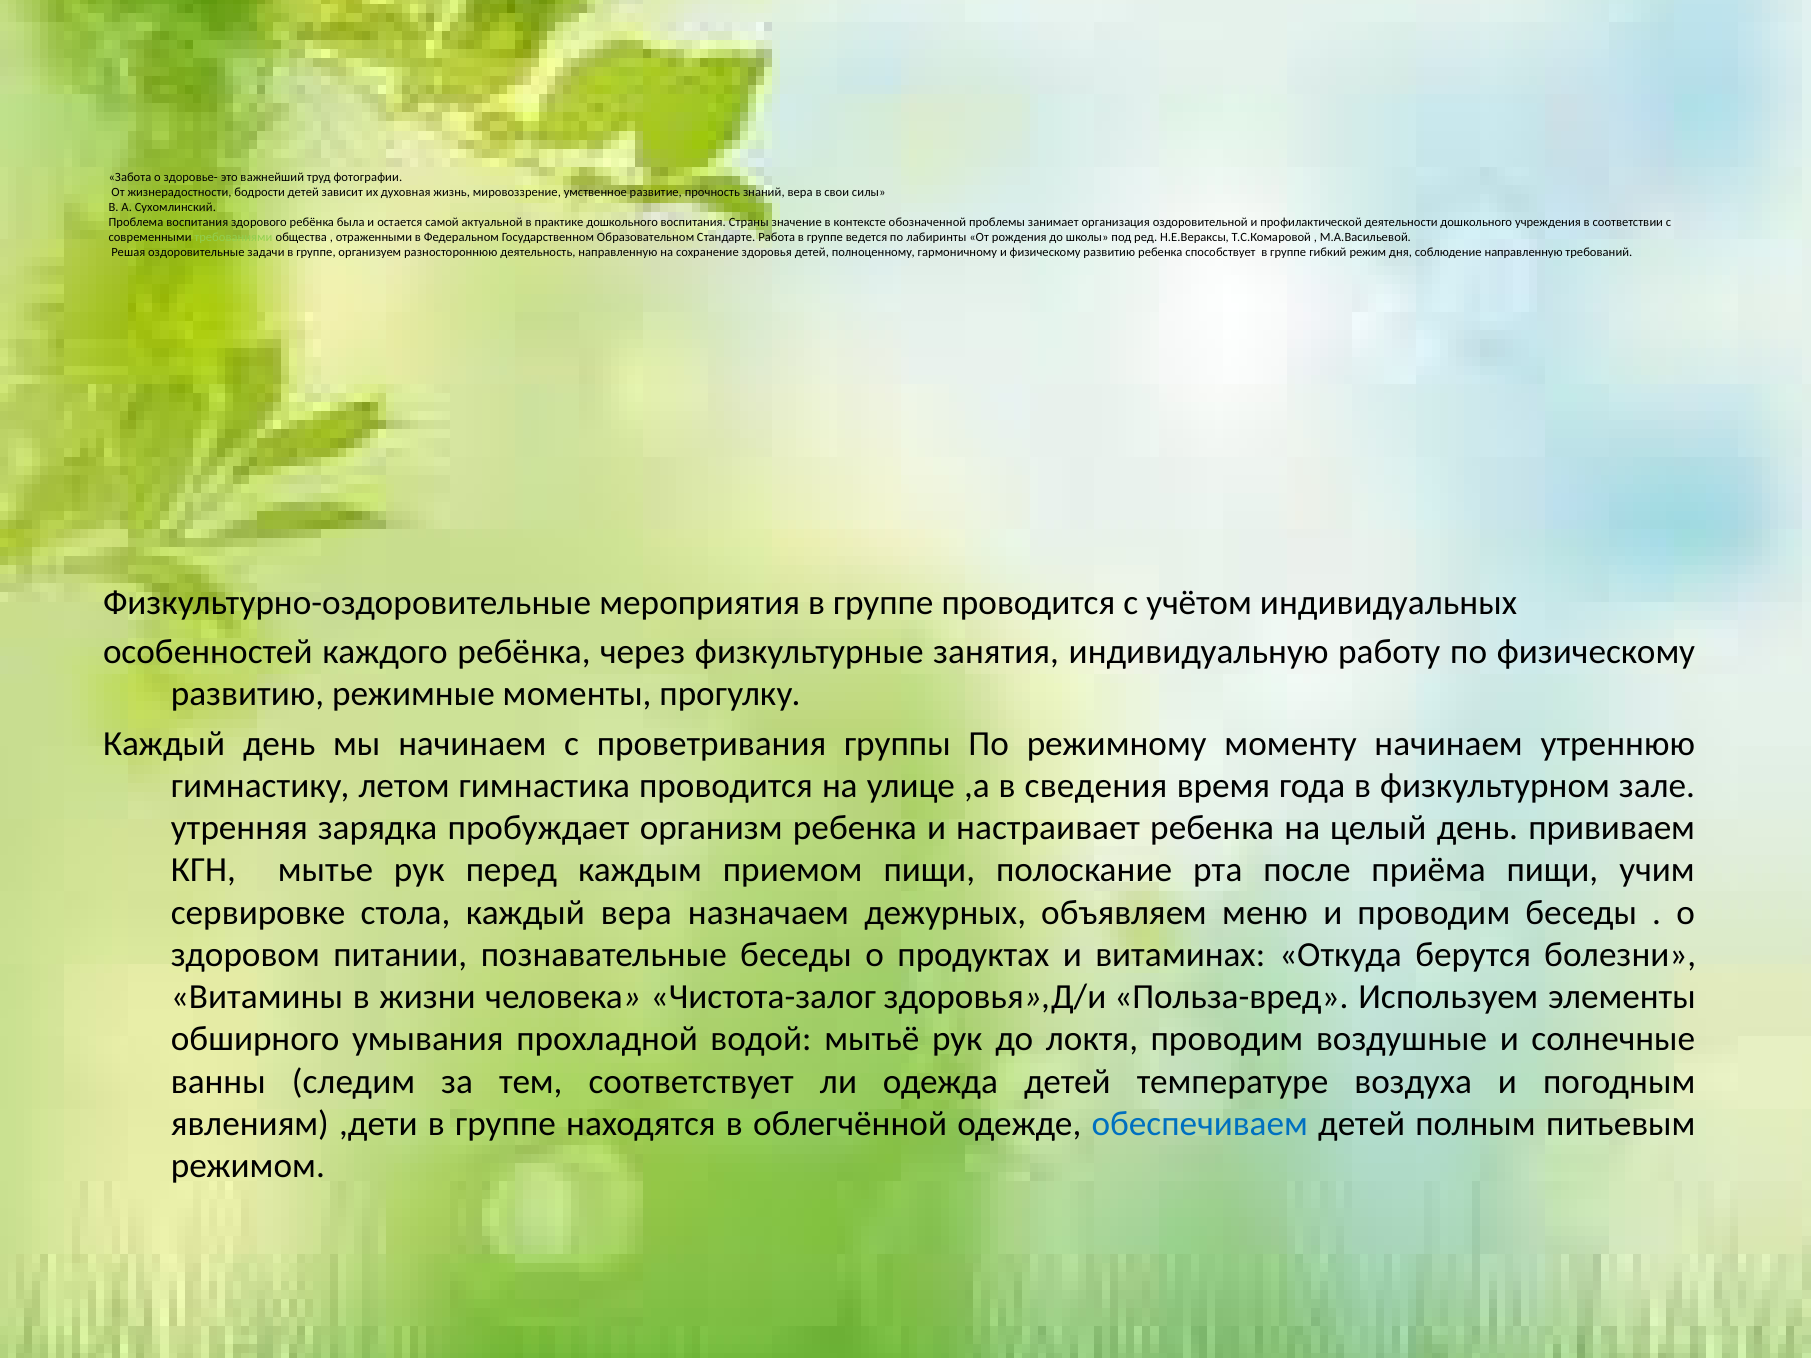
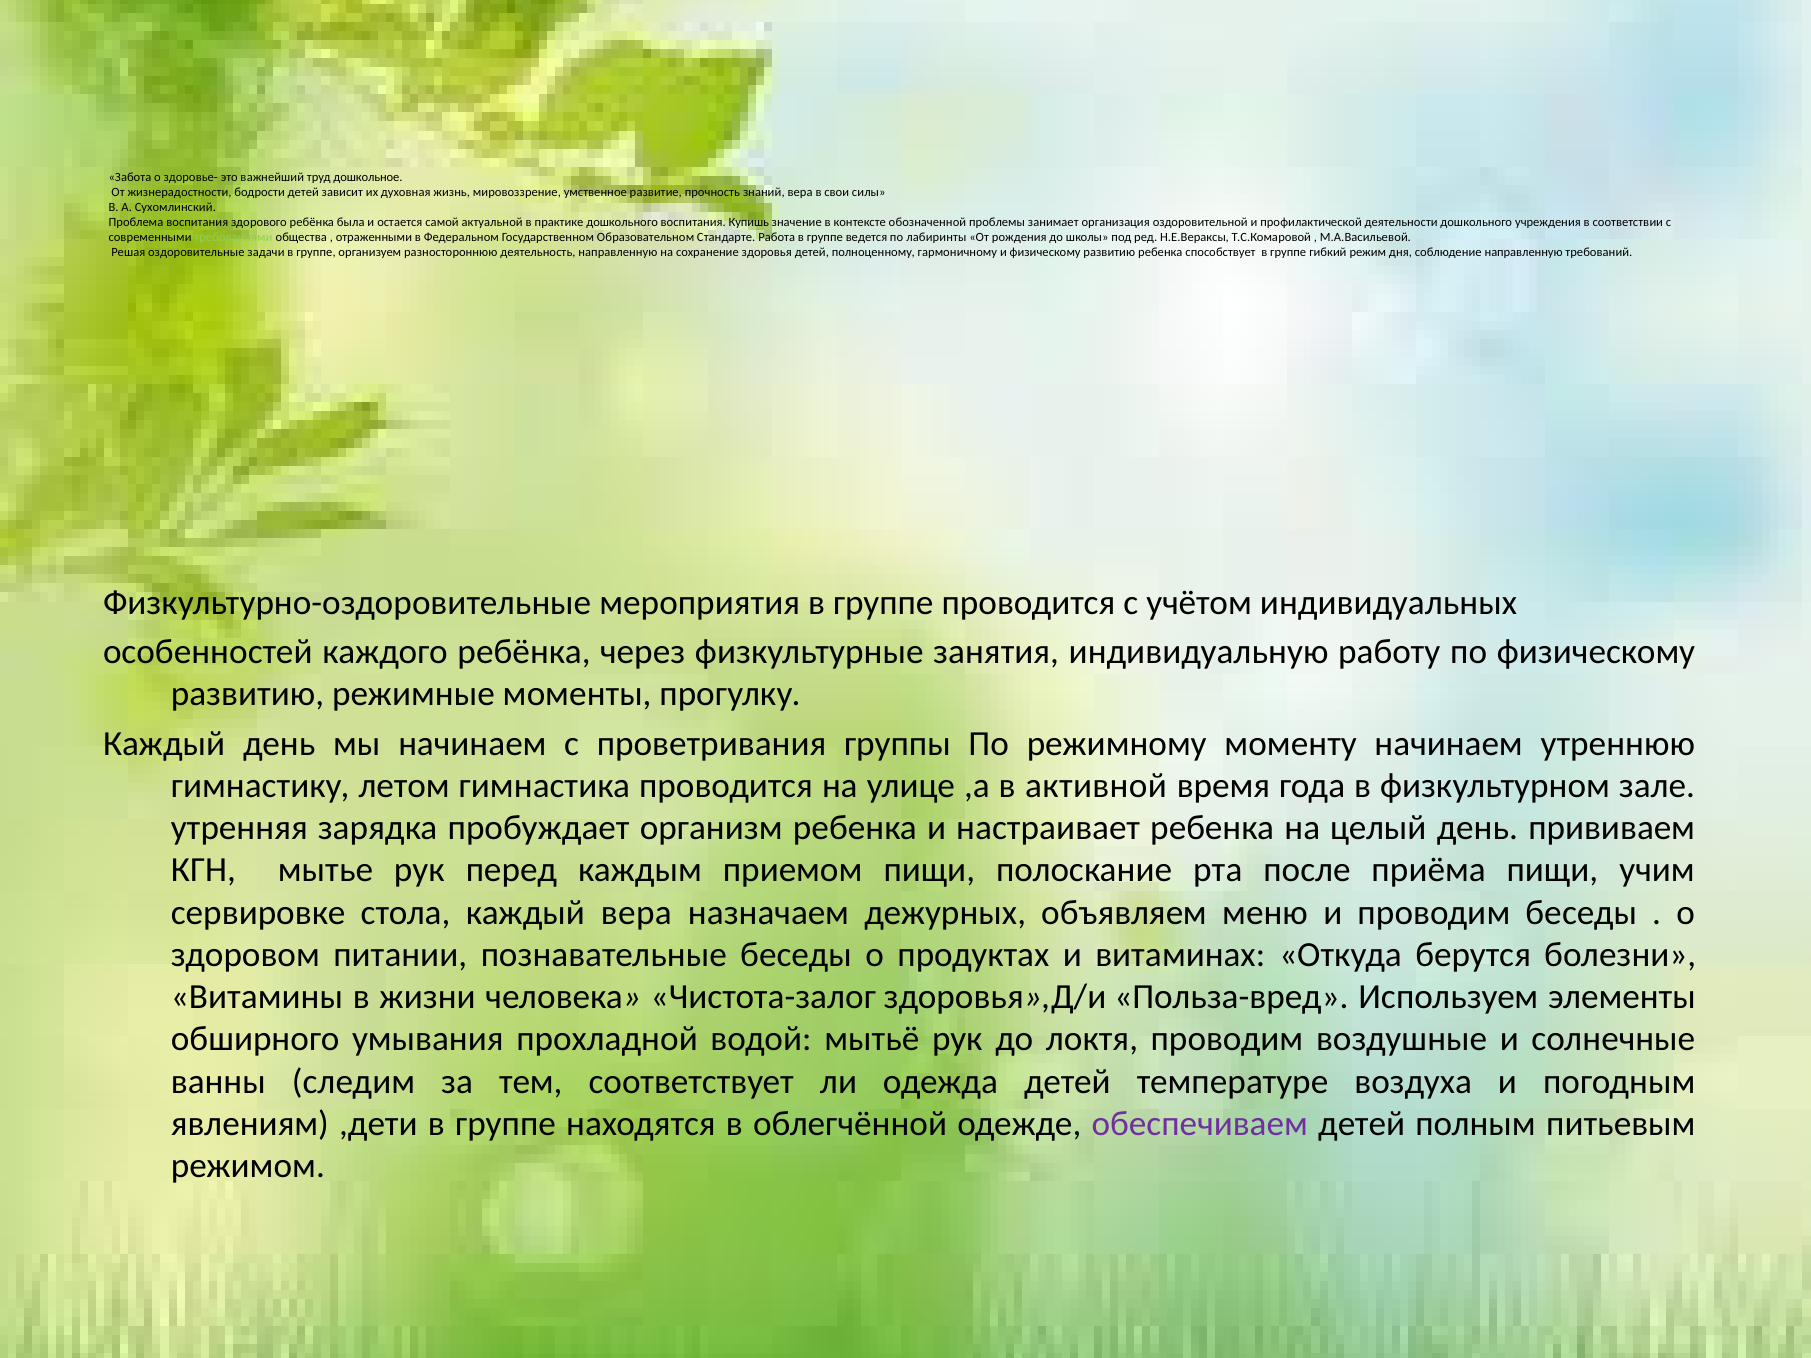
фотографии: фотографии -> дошкольное (368, 177)
Страны: Страны -> Купишь (749, 223)
сведения: сведения -> активной (1096, 786)
обеспечиваем colour: blue -> purple (1200, 1124)
